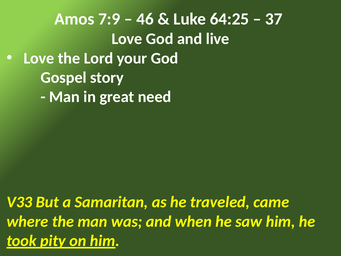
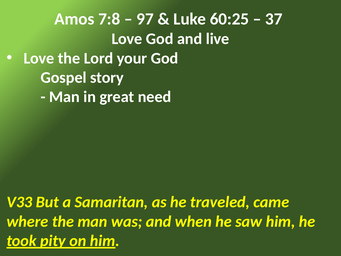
7:9: 7:9 -> 7:8 (109, 19)
46: 46 -> 97 (145, 19)
64:25: 64:25 -> 60:25 (229, 19)
